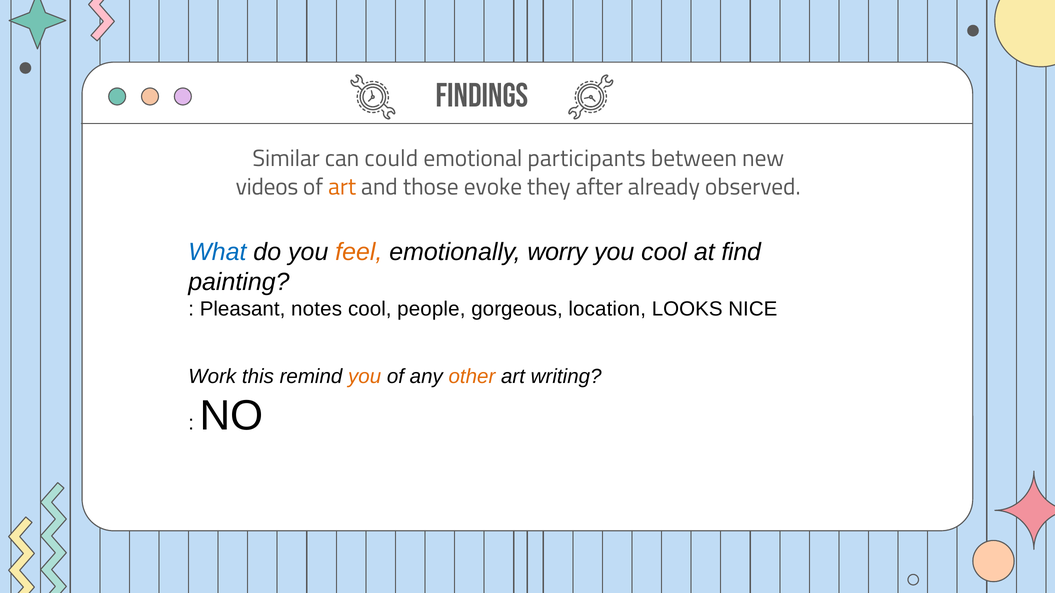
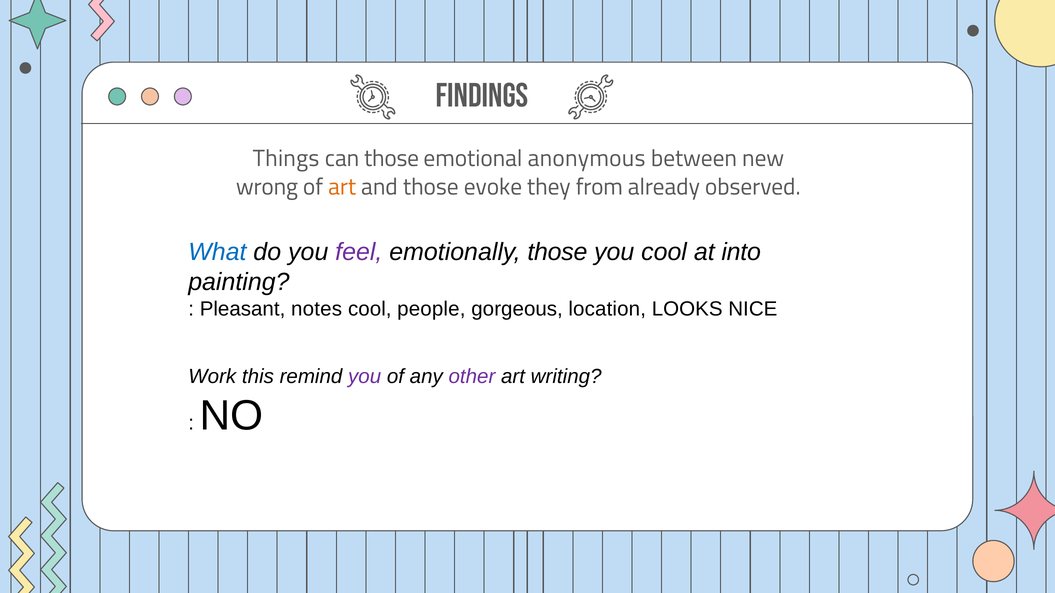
Similar: Similar -> Things (286, 159)
can could: could -> those (392, 159)
participants: participants -> anonymous (587, 159)
videos: videos -> wrong (267, 187)
after: after -> from (599, 187)
feel colour: orange -> purple (359, 252)
emotionally worry: worry -> those (557, 252)
find: find -> into (741, 252)
you colour: orange -> purple (365, 377)
other colour: orange -> purple (472, 377)
